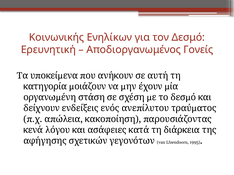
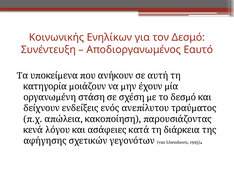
Ερευνητική: Ερευνητική -> Συνέντευξη (48, 50)
Γονείς: Γονείς -> Εαυτό (198, 50)
